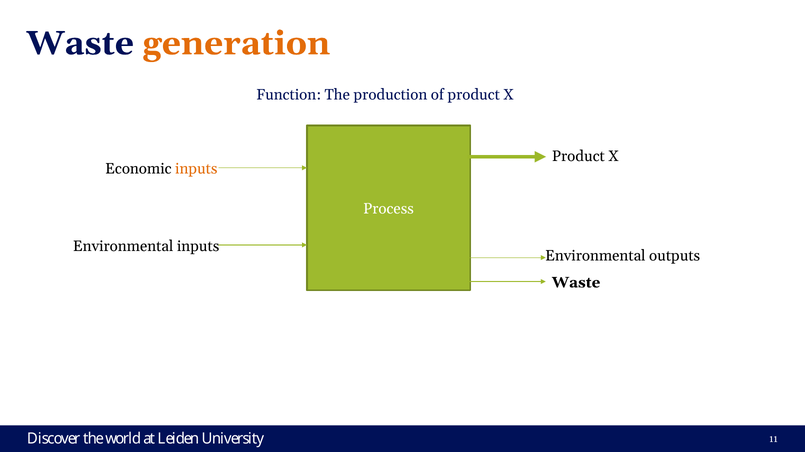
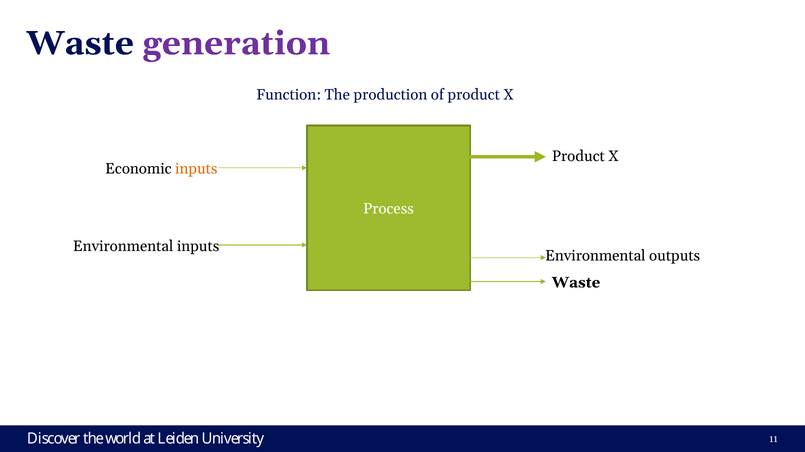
generation colour: orange -> purple (236, 43)
